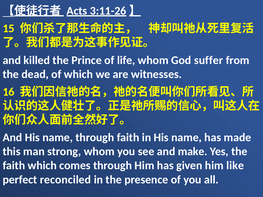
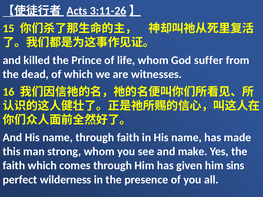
like: like -> sins (235, 166)
reconciled: reconciled -> wilderness (66, 180)
